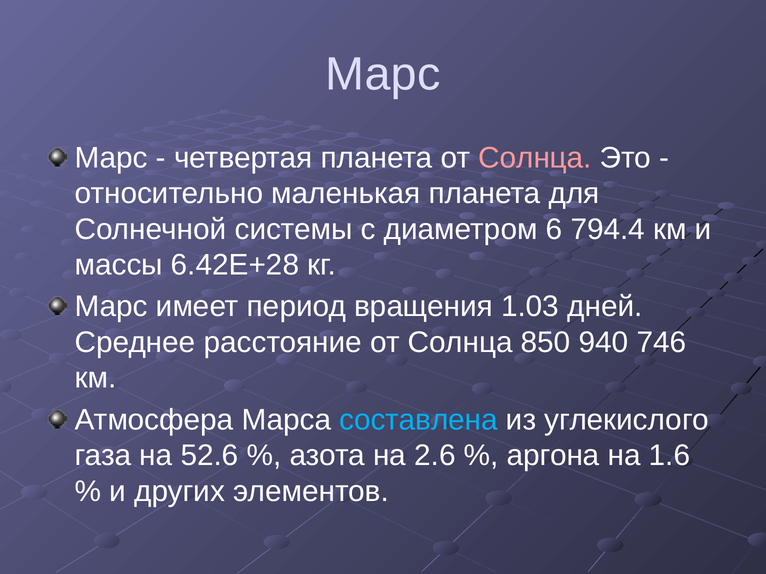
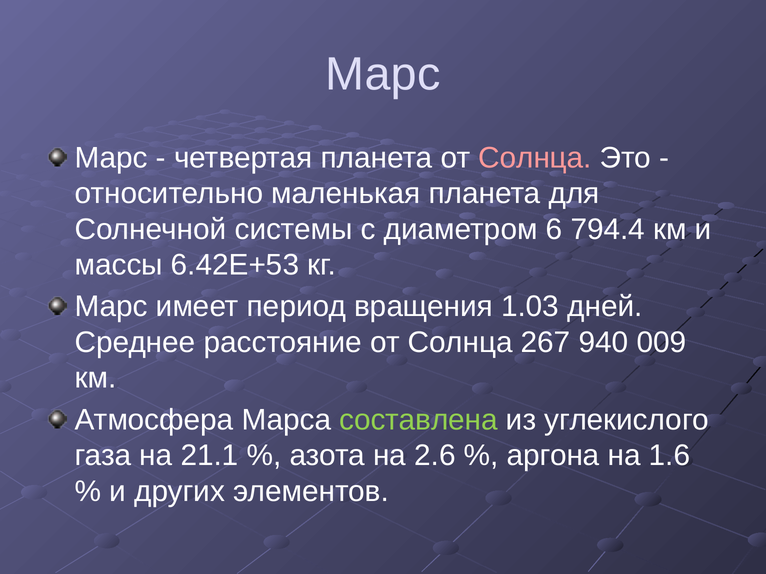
6.42E+28: 6.42E+28 -> 6.42E+53 (235, 265)
850: 850 -> 267 (546, 343)
746: 746 -> 009 (661, 343)
составлена colour: light blue -> light green (419, 420)
52.6: 52.6 -> 21.1 (210, 456)
